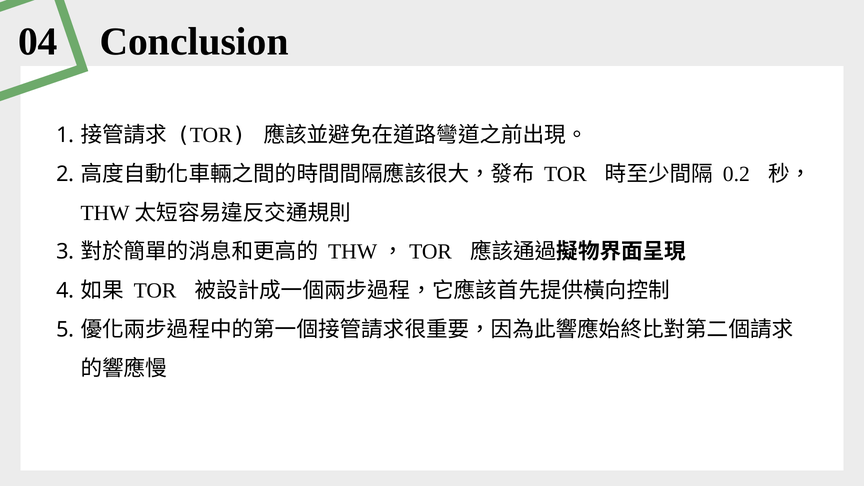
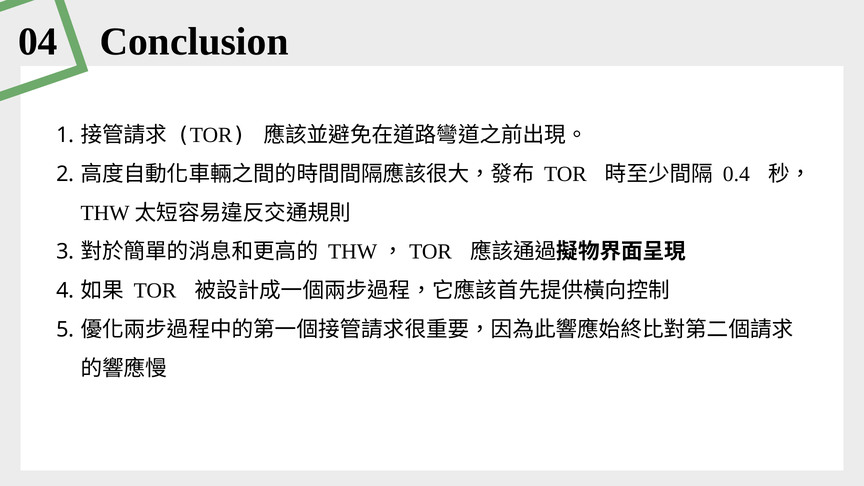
0.2: 0.2 -> 0.4 (736, 174)
